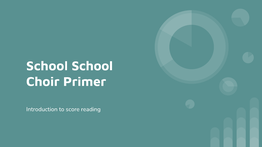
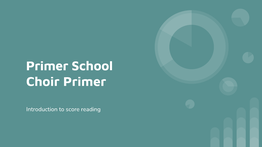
School: School -> Primer (47, 66)
